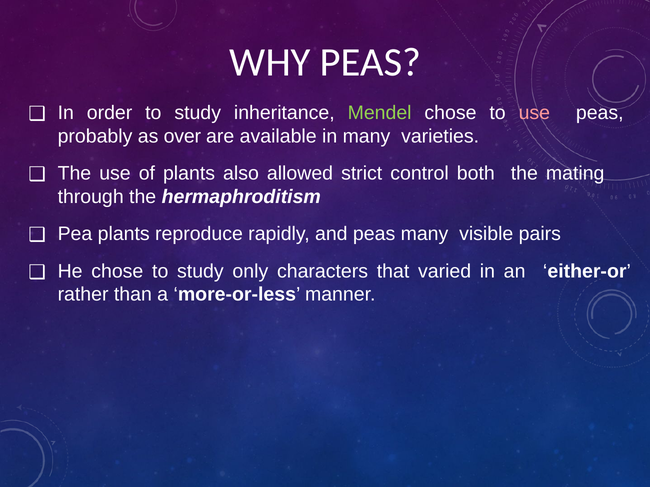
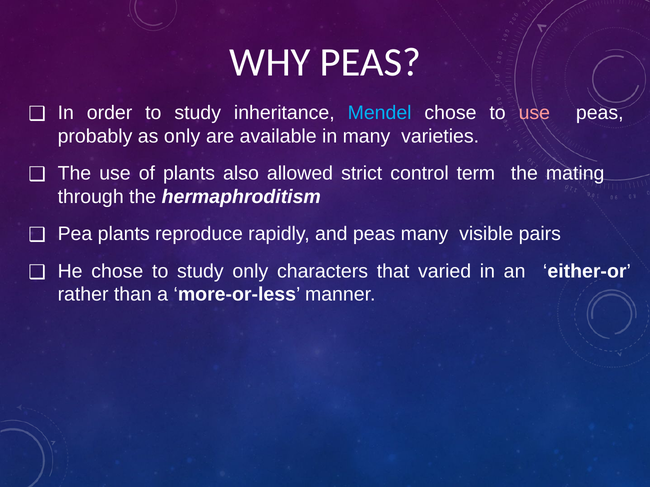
Mendel colour: light green -> light blue (380, 113)
as over: over -> only (182, 136)
both: both -> term (476, 174)
